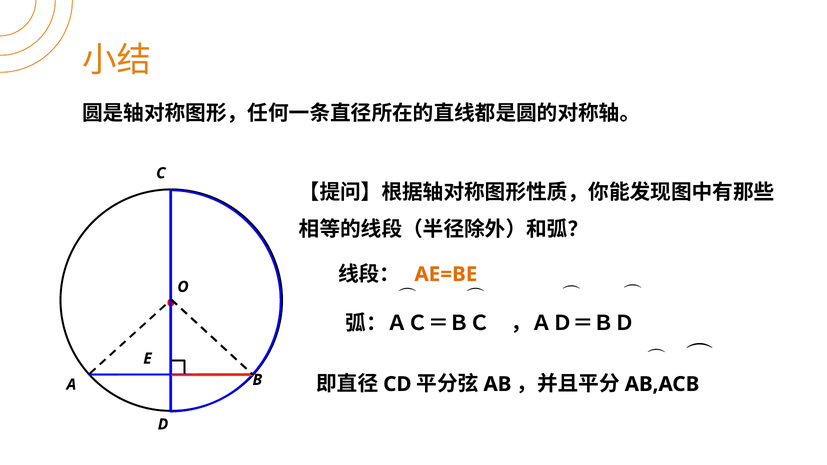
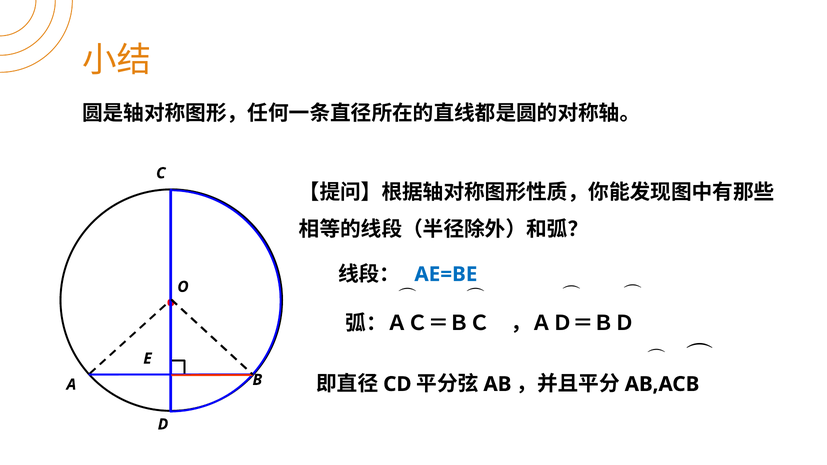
AE=BE colour: orange -> blue (446, 274)
